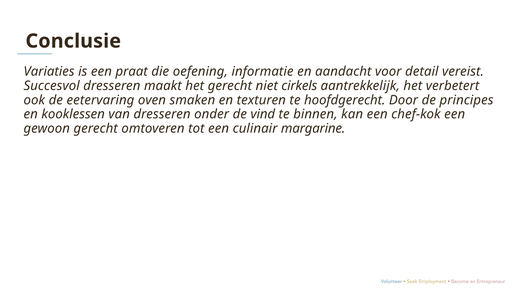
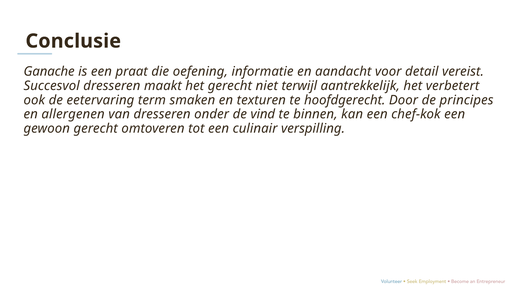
Variaties: Variaties -> Ganache (49, 72)
cirkels: cirkels -> terwijl (299, 86)
oven: oven -> term (152, 100)
kooklessen: kooklessen -> allergenen (73, 114)
margarine: margarine -> verspilling (313, 128)
